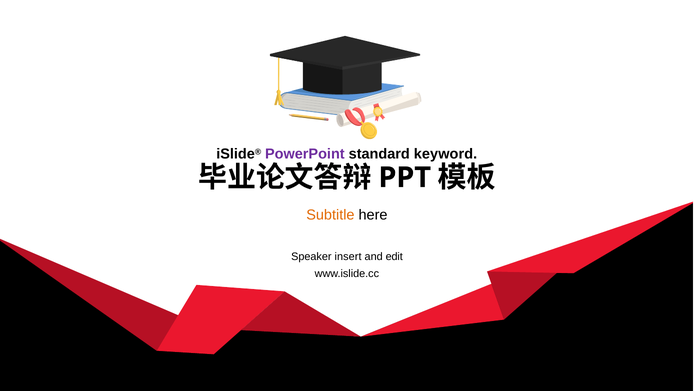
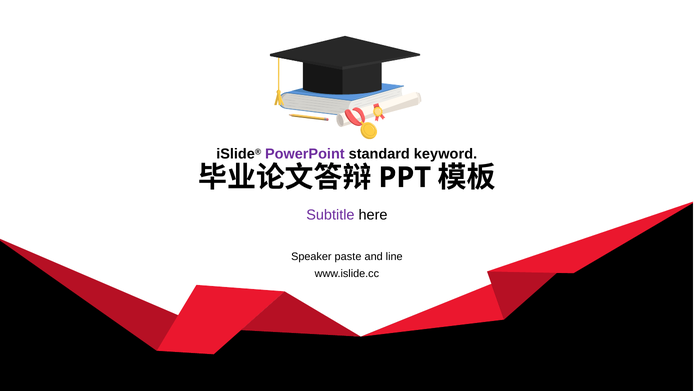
Subtitle colour: orange -> purple (330, 215)
insert: insert -> paste (348, 256)
edit: edit -> line (394, 256)
